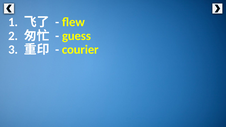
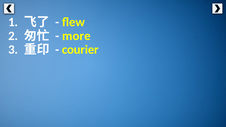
guess: guess -> more (76, 36)
